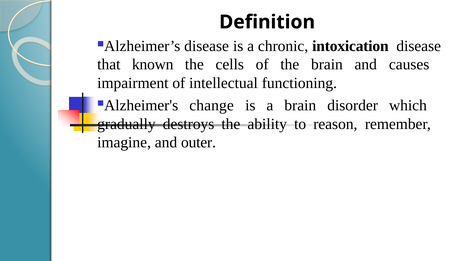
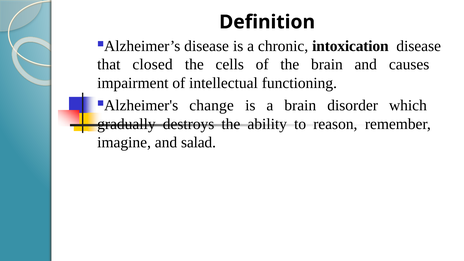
known: known -> closed (153, 65)
outer: outer -> salad (199, 142)
